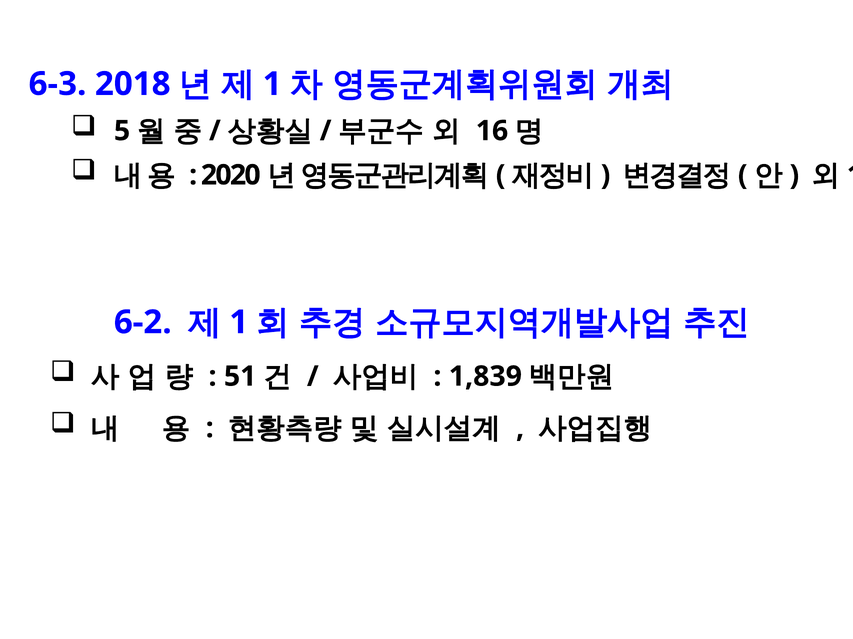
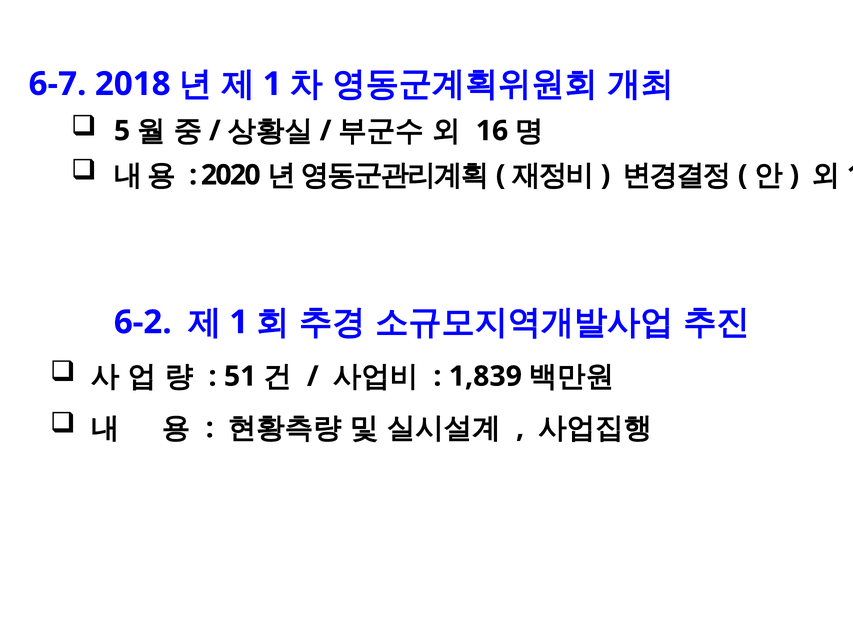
6-3: 6-3 -> 6-7 (57, 84)
